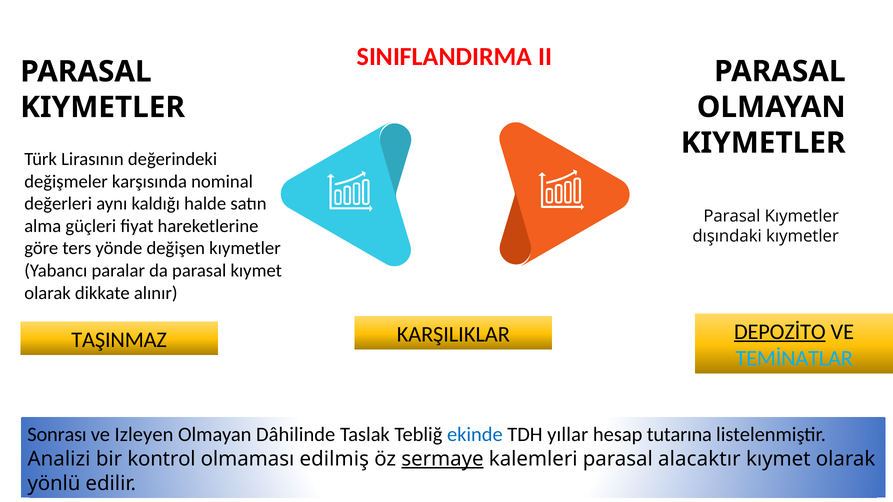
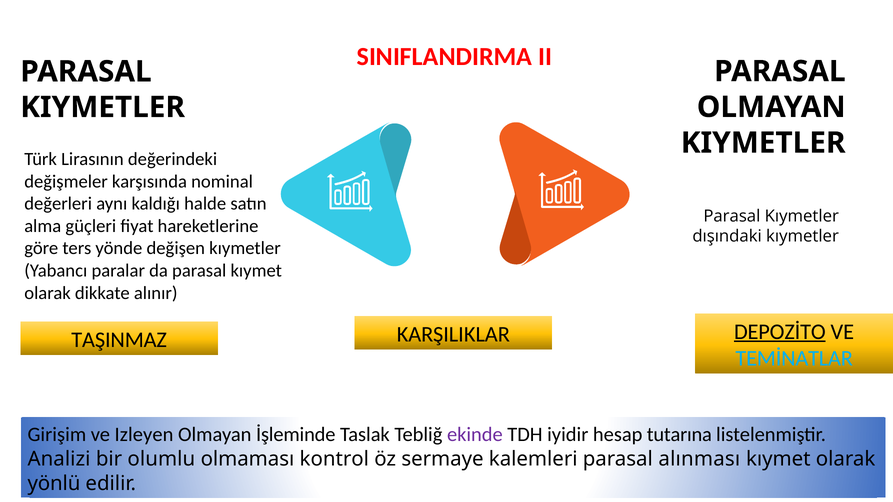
Sonrası: Sonrası -> Girişim (57, 435)
Dâhilinde: Dâhilinde -> İşleminde (296, 435)
ekinde colour: blue -> purple (475, 435)
yıllar: yıllar -> iyidir (568, 435)
kontrol: kontrol -> olumlu (161, 459)
edilmiş: edilmiş -> kontrol (334, 459)
sermaye underline: present -> none (442, 459)
alacaktır: alacaktır -> alınması (699, 459)
